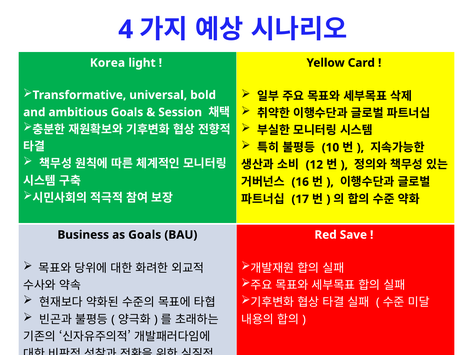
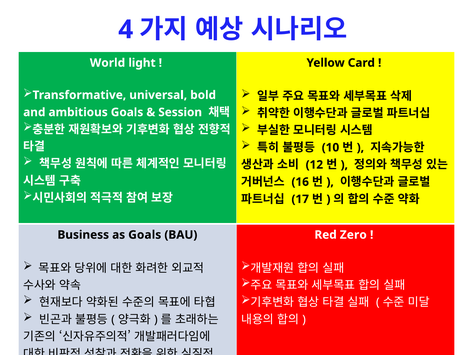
Korea: Korea -> World (107, 63)
Save: Save -> Zero (353, 235)
